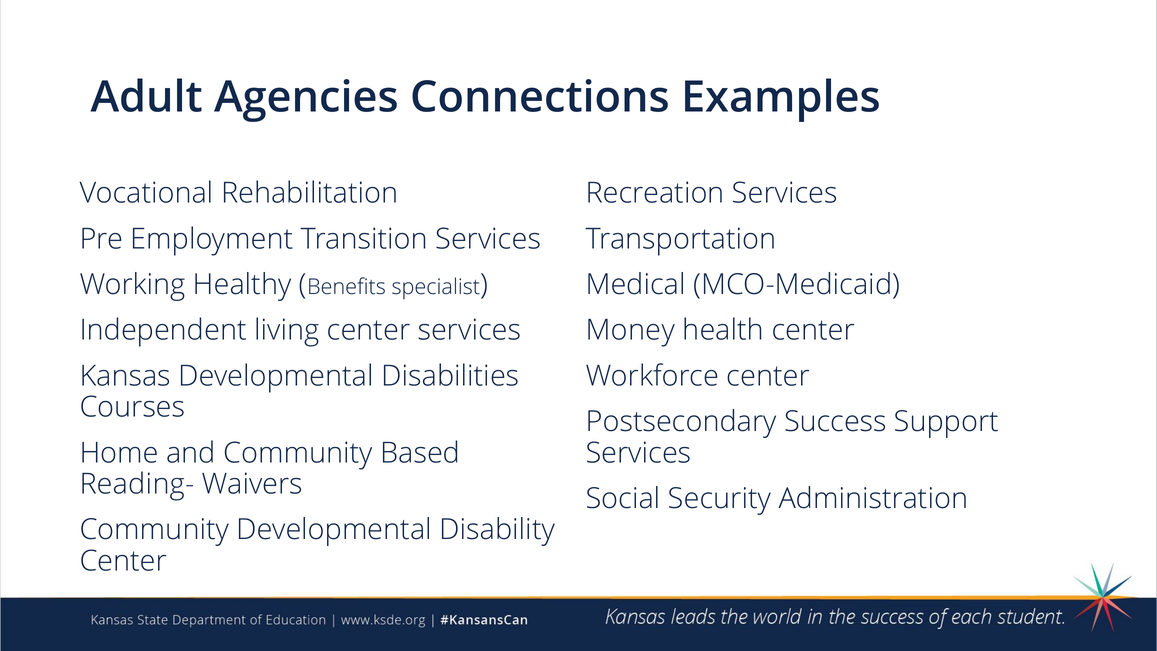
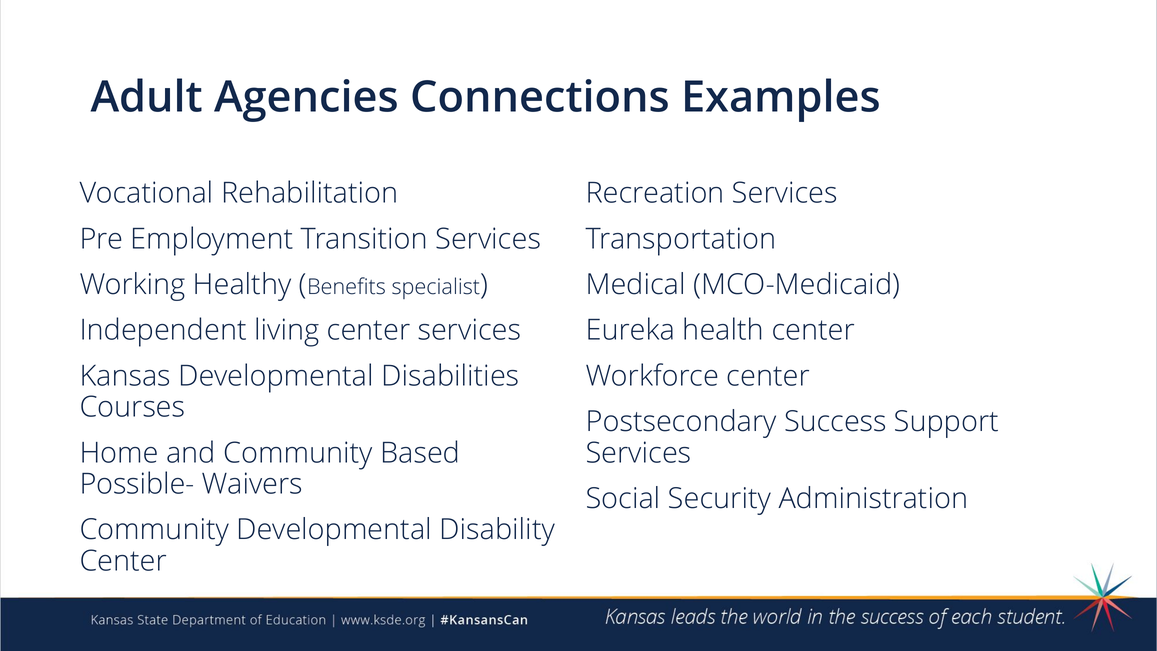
Money: Money -> Eureka (630, 330)
Reading-: Reading- -> Possible- (137, 484)
